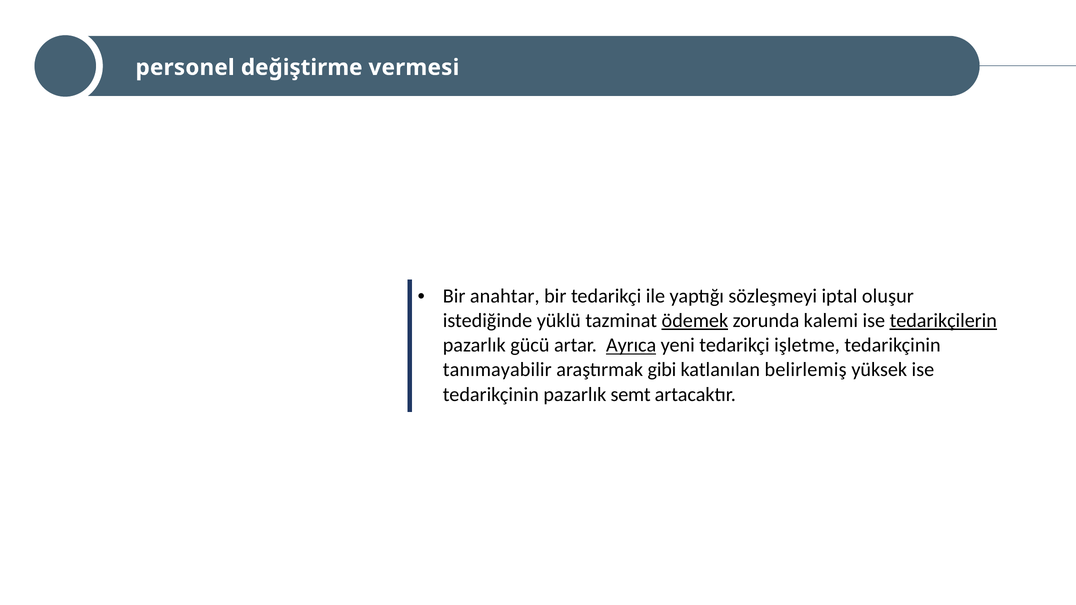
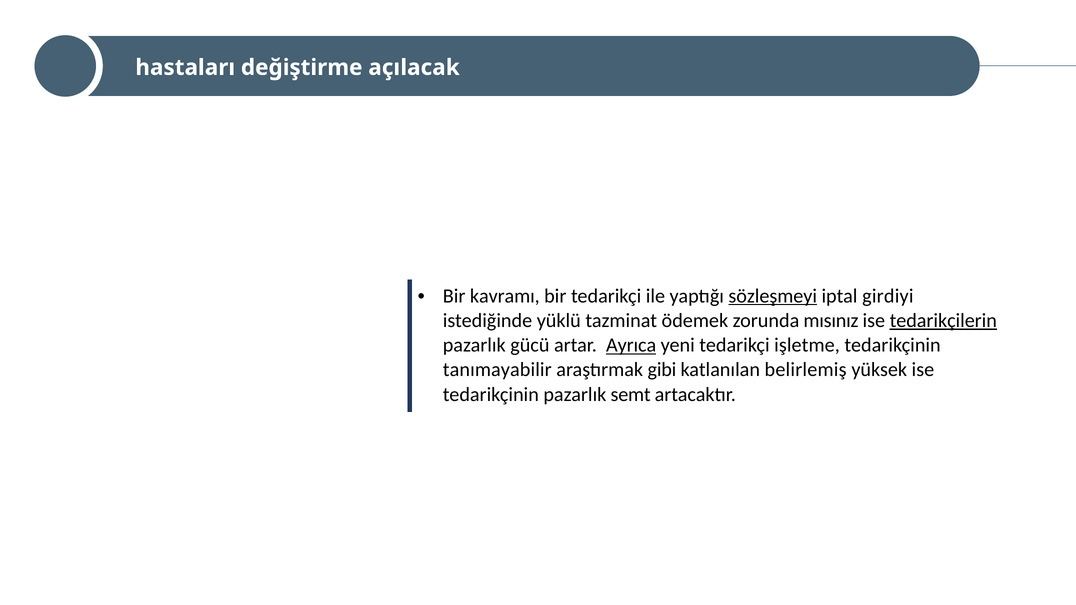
personel: personel -> hastaları (185, 68)
vermesi: vermesi -> açılacak (414, 68)
anahtar: anahtar -> kavramı (505, 296)
sözleşmeyi underline: none -> present (773, 296)
oluşur: oluşur -> girdiyi (888, 296)
ödemek underline: present -> none (695, 321)
kalemi: kalemi -> mısınız (831, 321)
